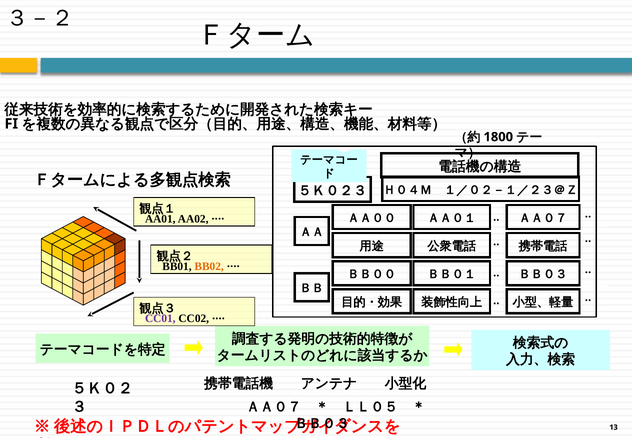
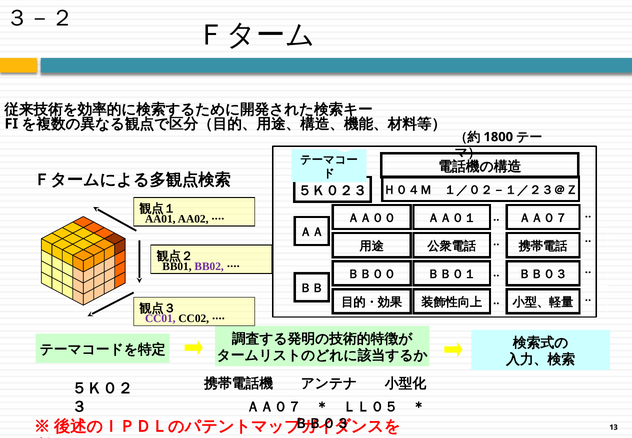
BB02 colour: orange -> purple (209, 266)
